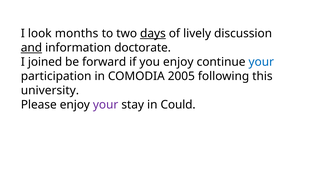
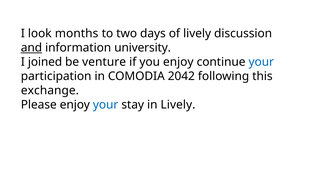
days underline: present -> none (153, 33)
doctorate: doctorate -> university (143, 48)
forward: forward -> venture (104, 62)
2005: 2005 -> 2042 (181, 76)
university: university -> exchange (50, 90)
your colour: purple -> blue (106, 105)
in Could: Could -> Lively (178, 105)
